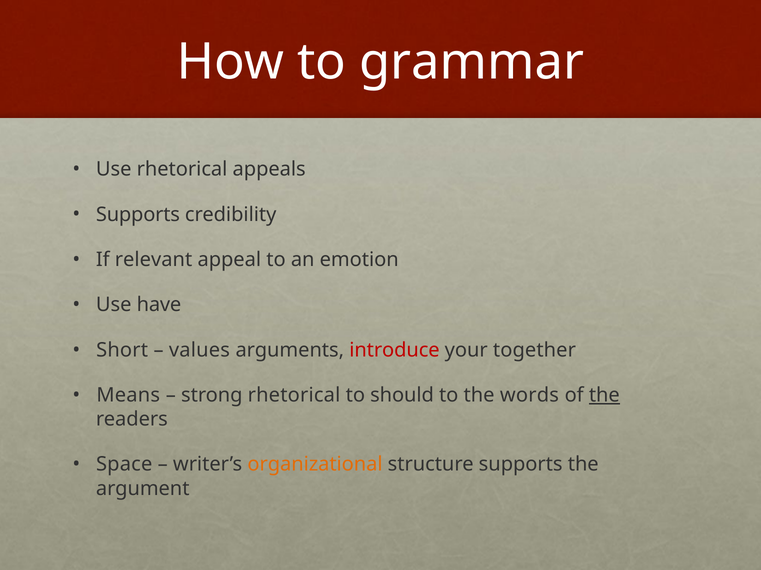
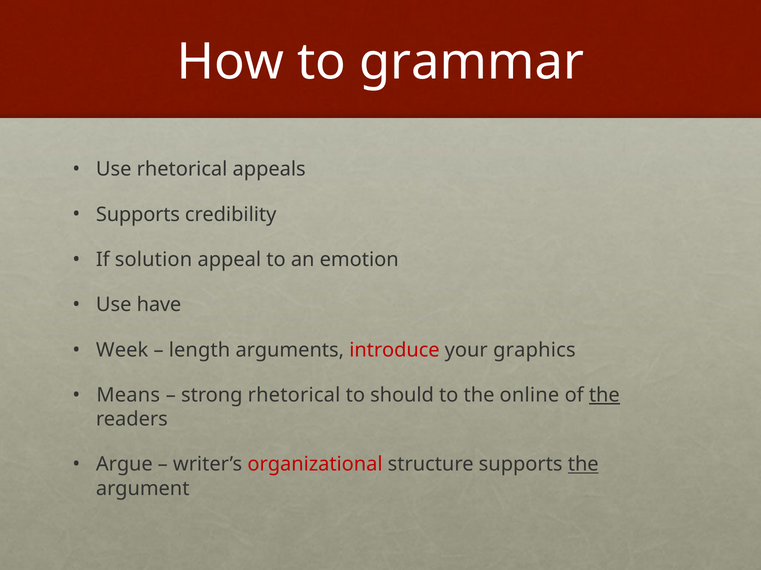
relevant: relevant -> solution (153, 260)
Short: Short -> Week (122, 350)
values: values -> length (200, 350)
together: together -> graphics (534, 350)
words: words -> online (529, 396)
Space: Space -> Argue (124, 465)
organizational colour: orange -> red (315, 465)
the underline: none -> present (583, 465)
